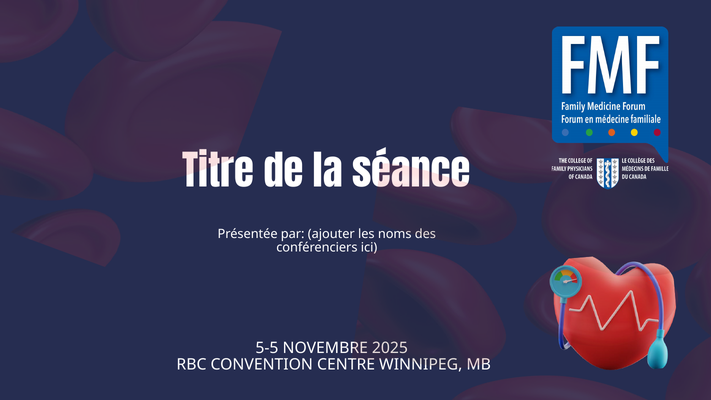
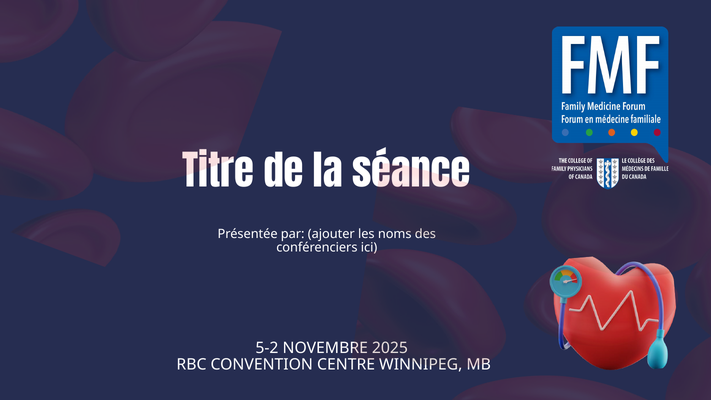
5-5: 5-5 -> 5-2 (267, 348)
